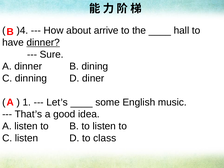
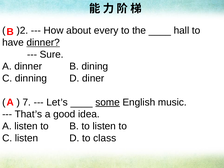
)4: )4 -> )2 (22, 31)
arrive: arrive -> every (106, 31)
1: 1 -> 7 (27, 102)
some underline: none -> present (108, 102)
